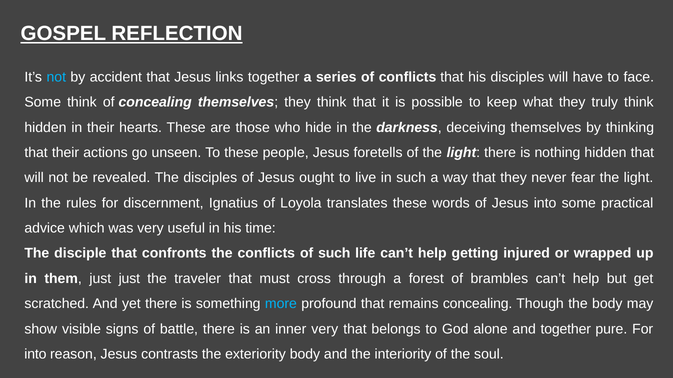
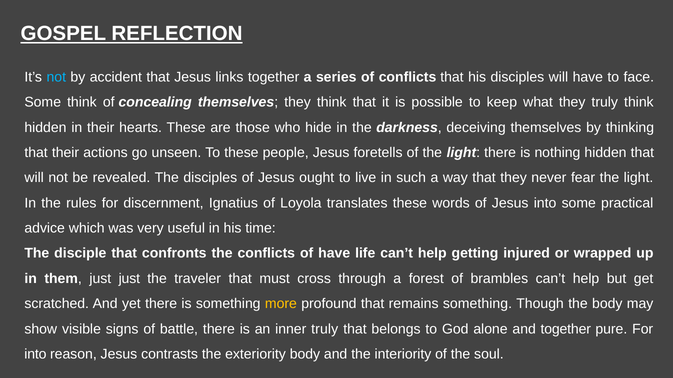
of such: such -> have (334, 254)
more colour: light blue -> yellow (281, 304)
remains concealing: concealing -> something (478, 304)
inner very: very -> truly (325, 329)
